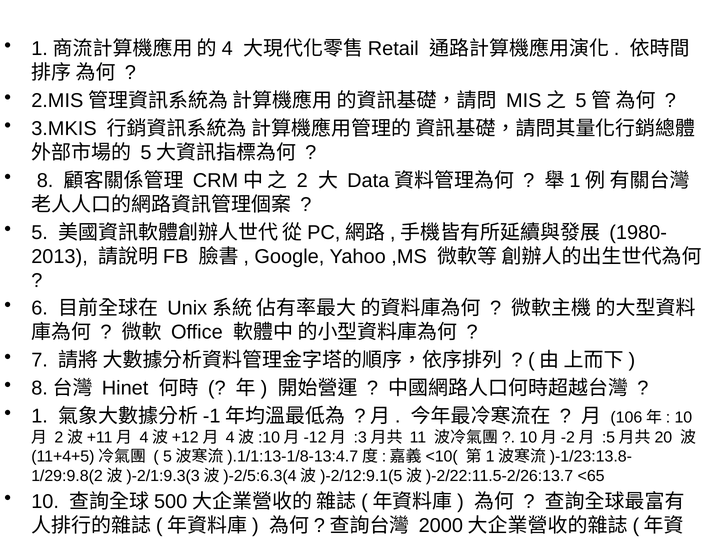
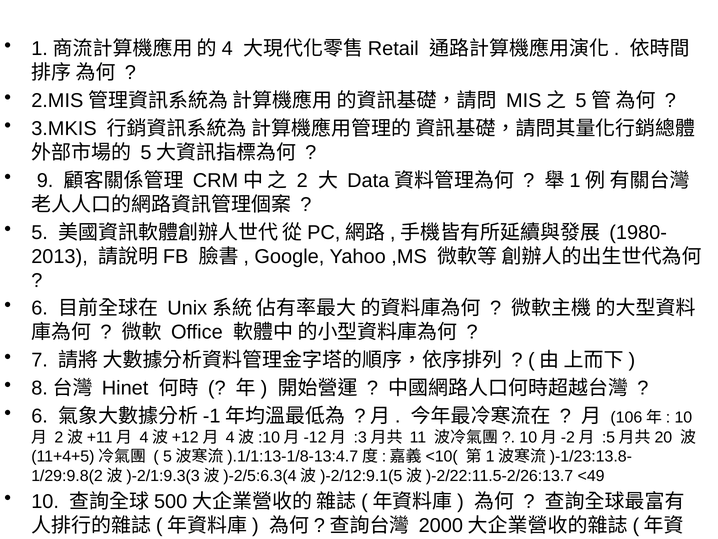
8: 8 -> 9 (45, 180)
1: 1 -> 6 (40, 416)
<65: <65 -> <49 (591, 475)
